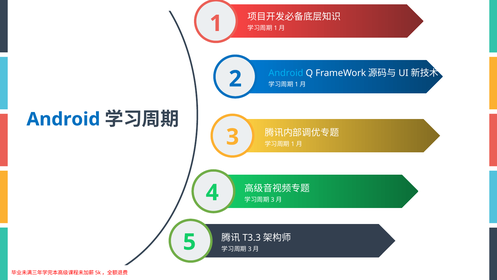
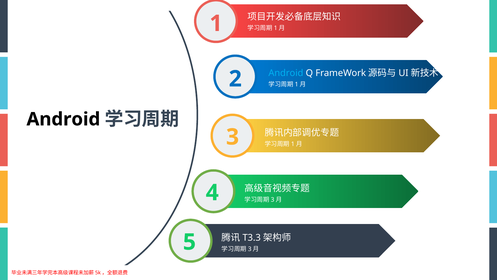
Android colour: blue -> black (63, 119)
